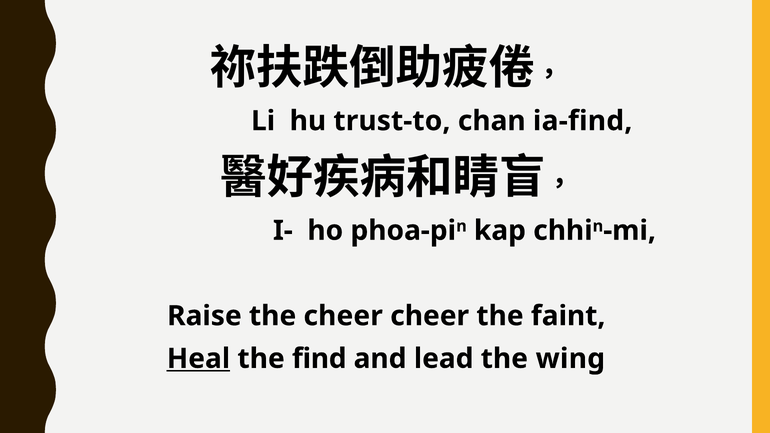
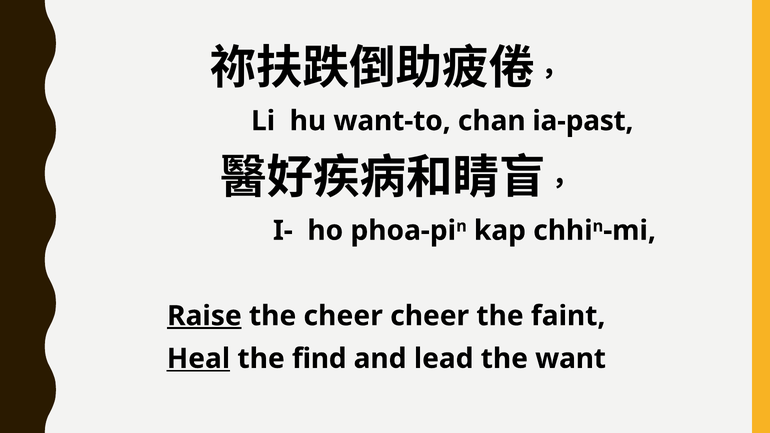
trust-to: trust-to -> want-to (392, 121)
ia-find: ia-find -> ia-past (583, 121)
Raise underline: none -> present (204, 316)
wing: wing -> want (571, 359)
